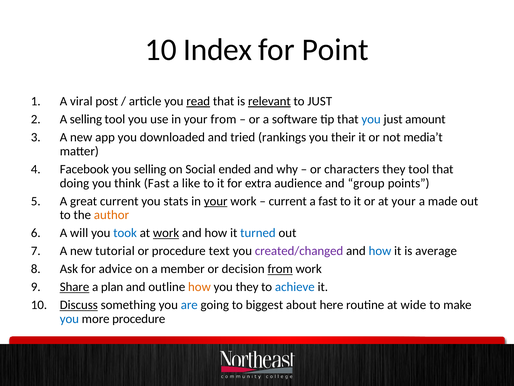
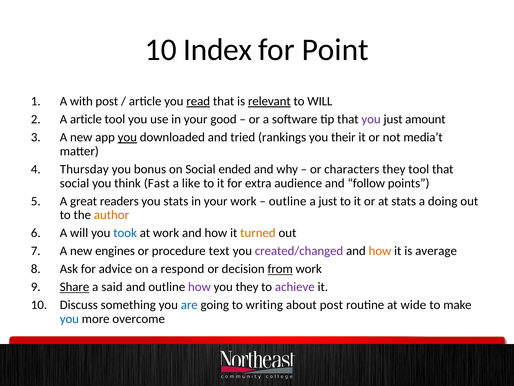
viral: viral -> with (81, 101)
to JUST: JUST -> WILL (320, 101)
A selling: selling -> article (86, 119)
your from: from -> good (224, 119)
you colour: blue -> purple (371, 119)
you underline: none -> present (127, 137)
Facebook: Facebook -> Thursday (84, 169)
you selling: selling -> bonus (150, 169)
doing: doing -> social (74, 183)
group: group -> follow (366, 183)
great current: current -> readers (119, 201)
your underline: present -> none (216, 201)
current: current -> outline (288, 201)
a fast: fast -> just (328, 201)
at your: your -> stats (404, 201)
made: made -> doing (443, 201)
work underline: present -> none (166, 233)
turned colour: blue -> orange (258, 233)
tutorial: tutorial -> engines (115, 251)
how colour: blue -> orange (380, 251)
member: member -> respond (182, 269)
plan: plan -> said (112, 287)
how colour: orange -> purple (199, 287)
achieve colour: blue -> purple (295, 287)
Discuss underline: present -> none (79, 305)
biggest: biggest -> writing (264, 305)
about here: here -> post (331, 305)
more procedure: procedure -> overcome (139, 319)
